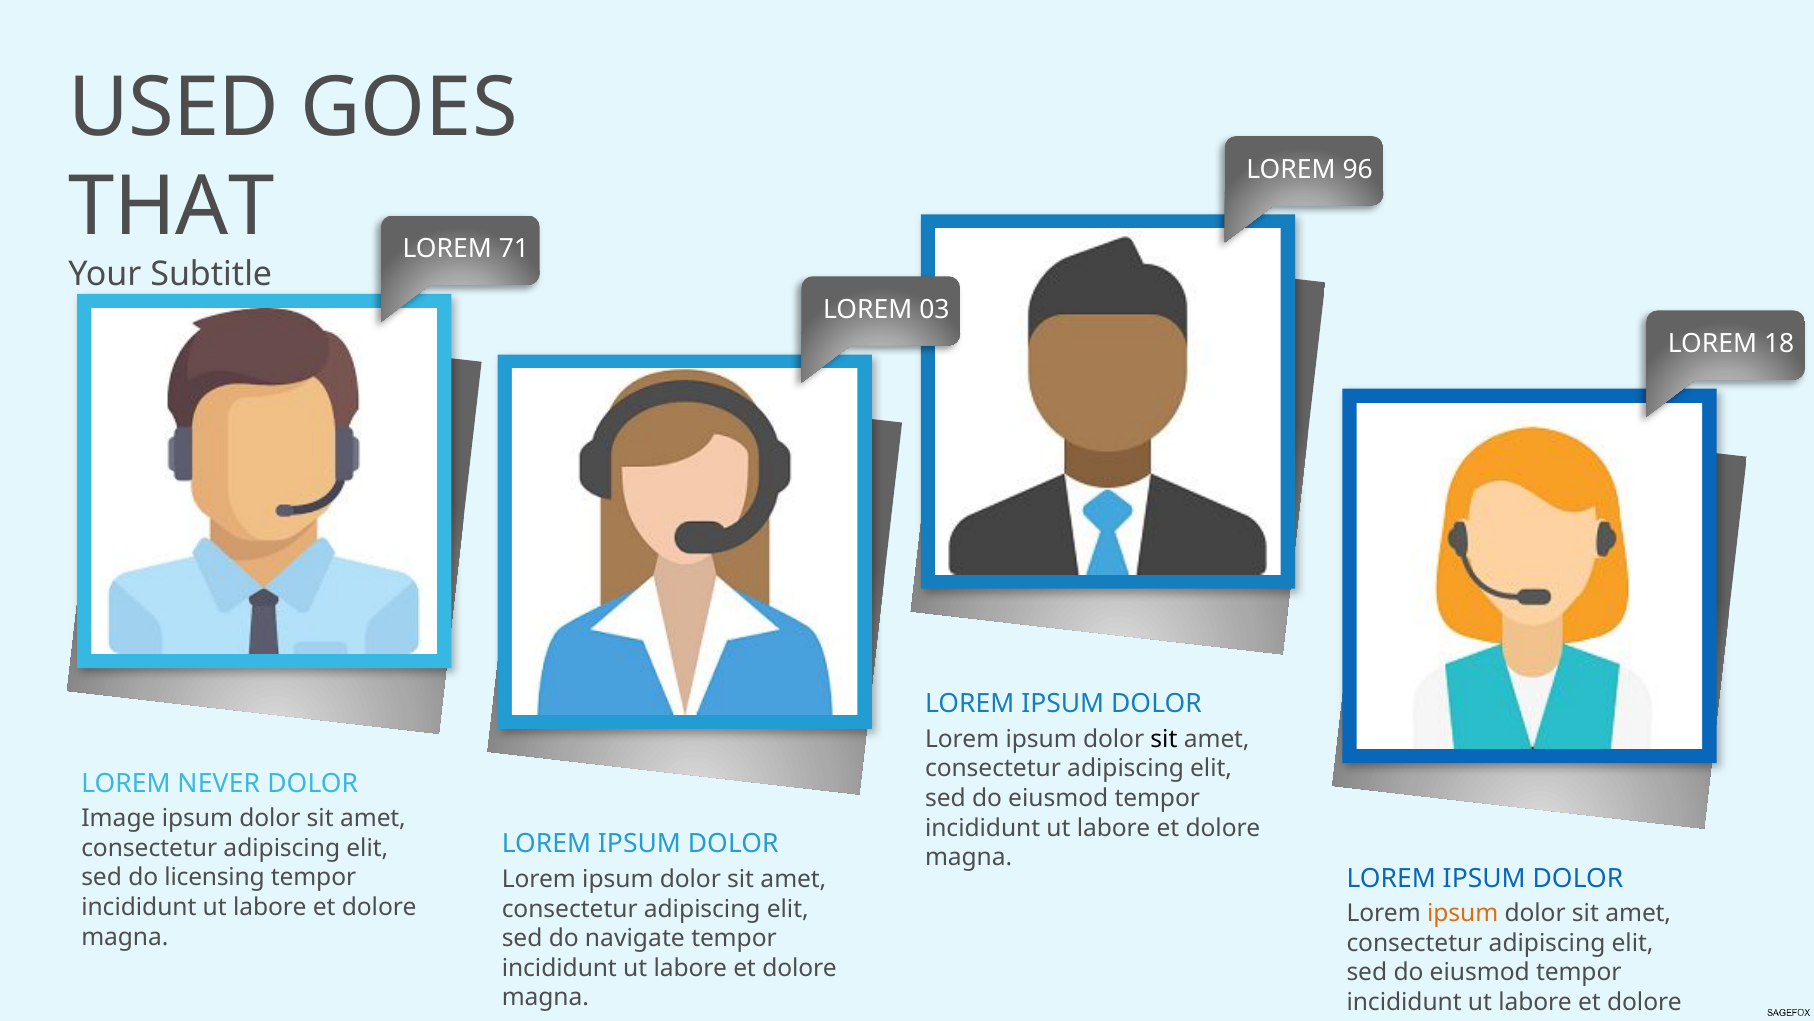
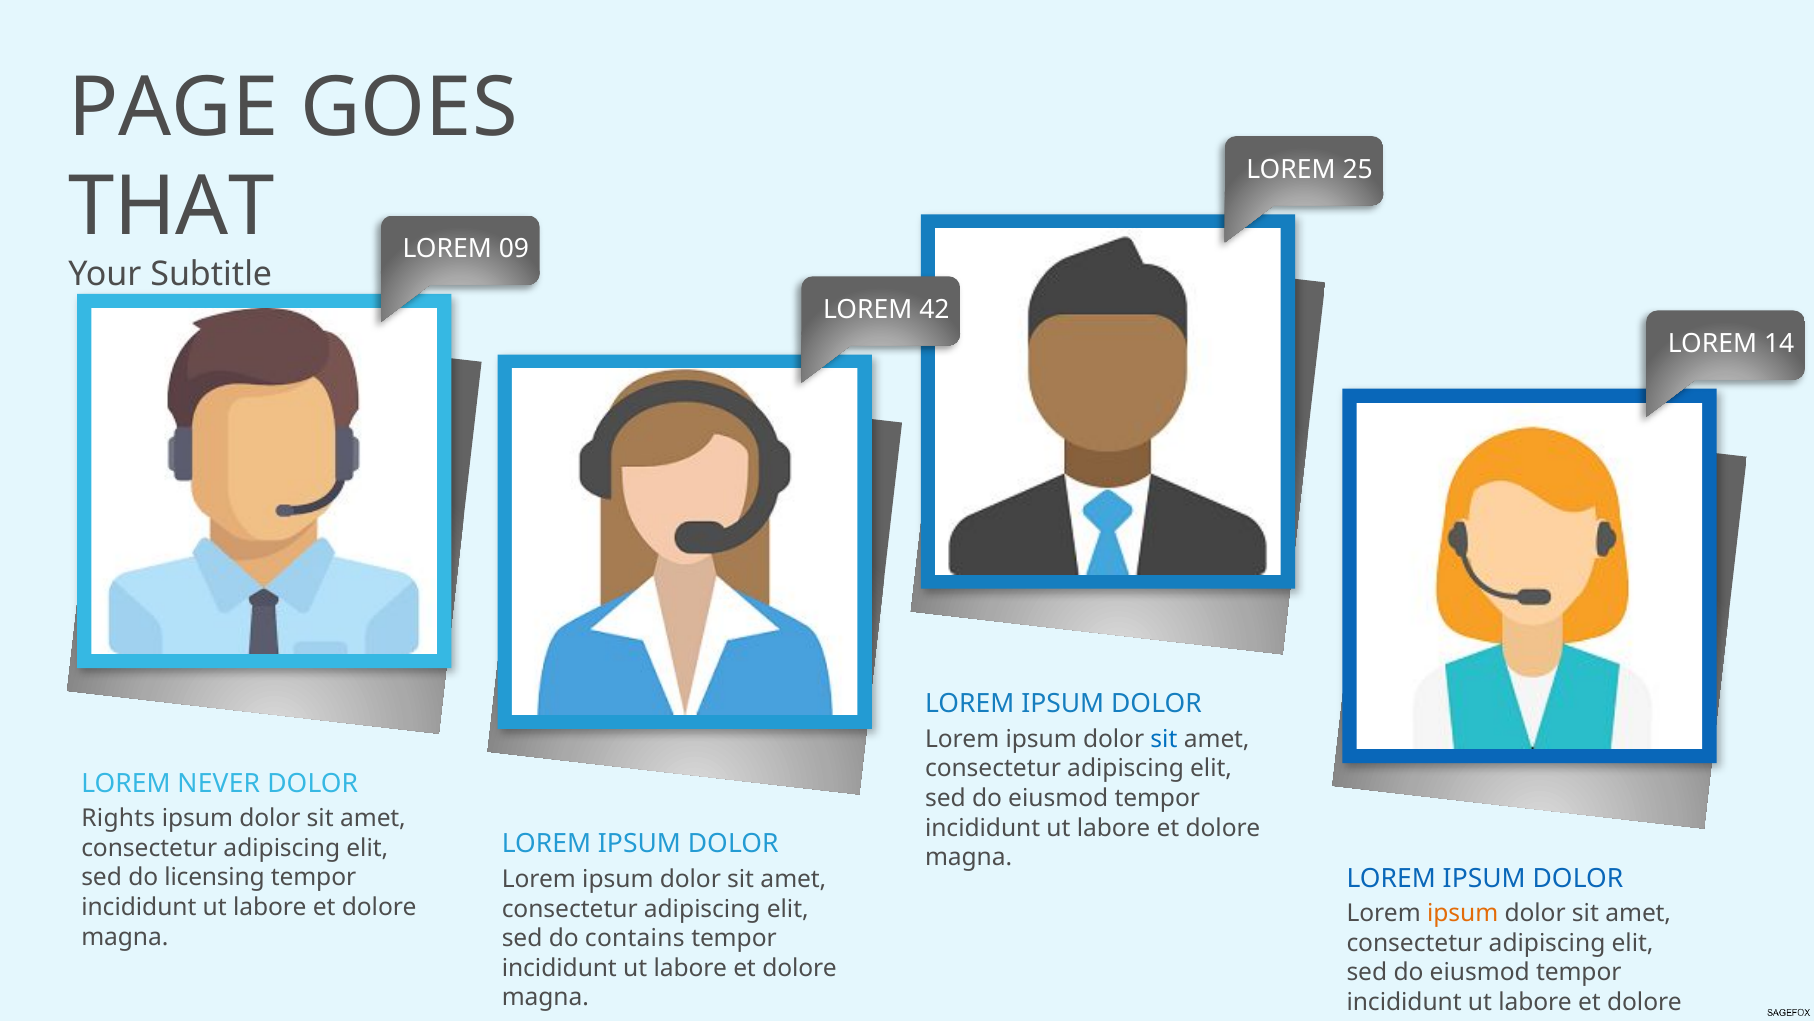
USED: USED -> PAGE (174, 108)
96: 96 -> 25 (1358, 170)
71: 71 -> 09 (514, 249)
03: 03 -> 42 (934, 310)
18: 18 -> 14 (1779, 344)
sit colour: black -> blue (1164, 739)
Image: Image -> Rights (118, 818)
navigate: navigate -> contains (635, 938)
